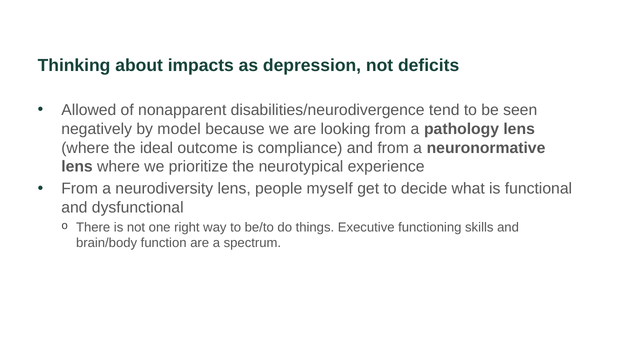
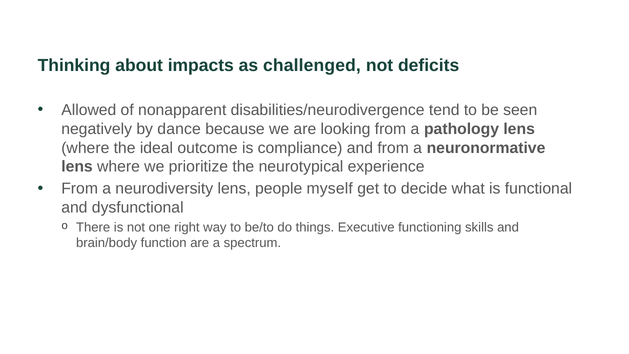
depression: depression -> challenged (312, 66)
model: model -> dance (179, 129)
